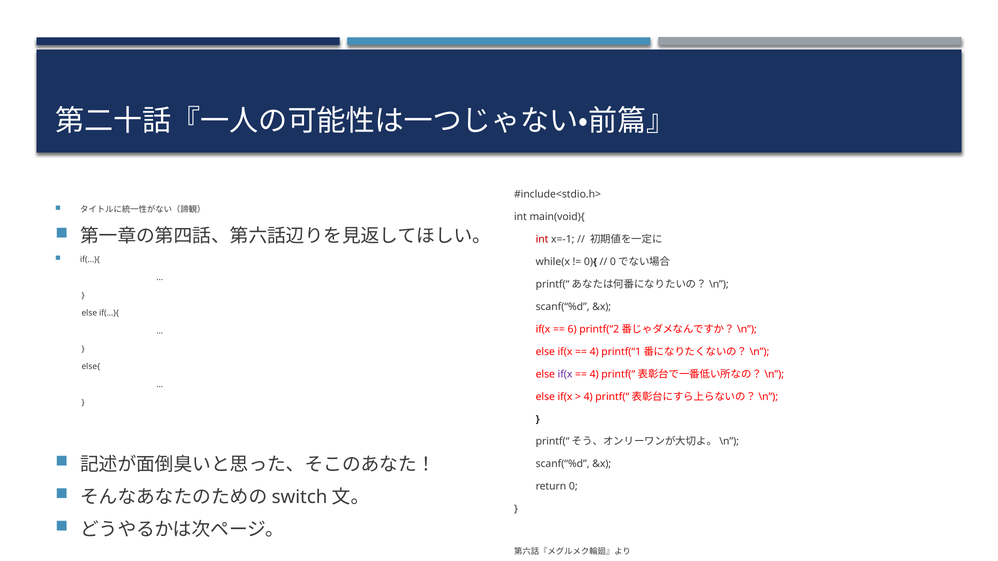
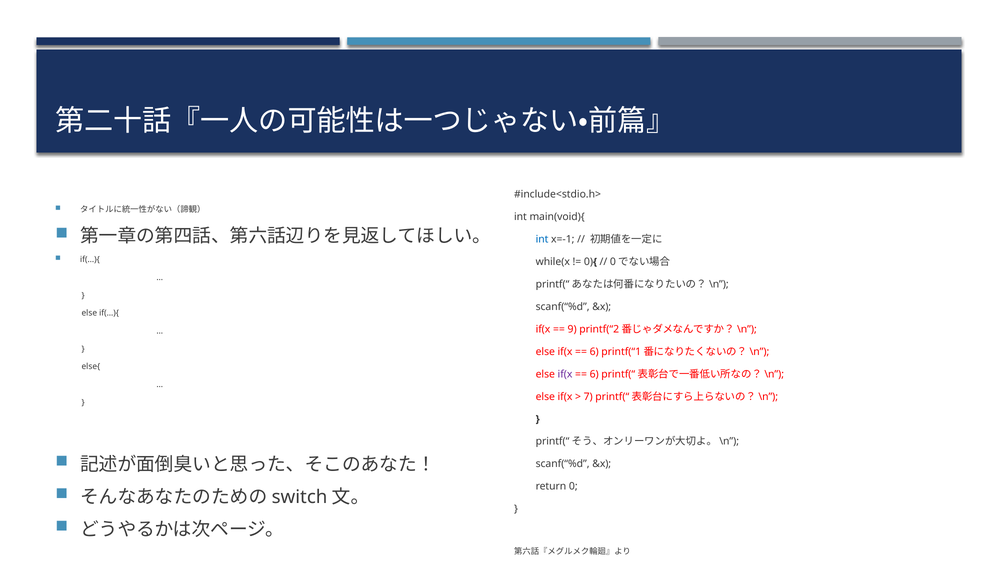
int colour: red -> blue (542, 239)
6: 6 -> 9 (572, 329)
4: 4 -> 6 (594, 352)
4: 4 -> 6 (594, 374)
4: 4 -> 7 (588, 397)
